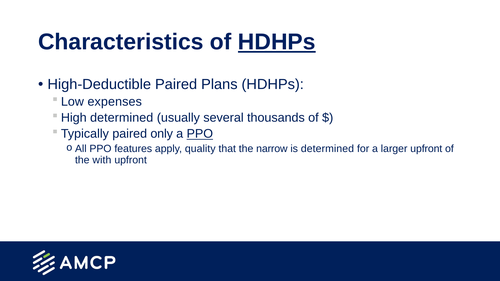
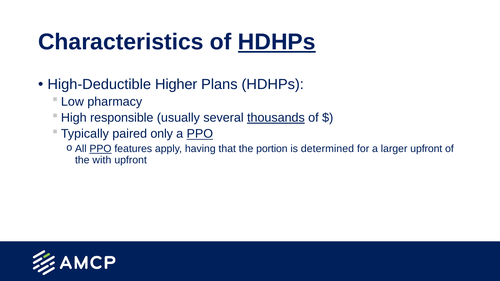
High-Deductible Paired: Paired -> Higher (176, 85)
expenses: expenses -> pharmacy (115, 102)
determined: determined -> responsible (122, 118)
thousands underline: none -> present (276, 118)
PPO underline: none -> present (100, 149)
quality: quality -> having (200, 149)
narrow: narrow -> portion (272, 149)
